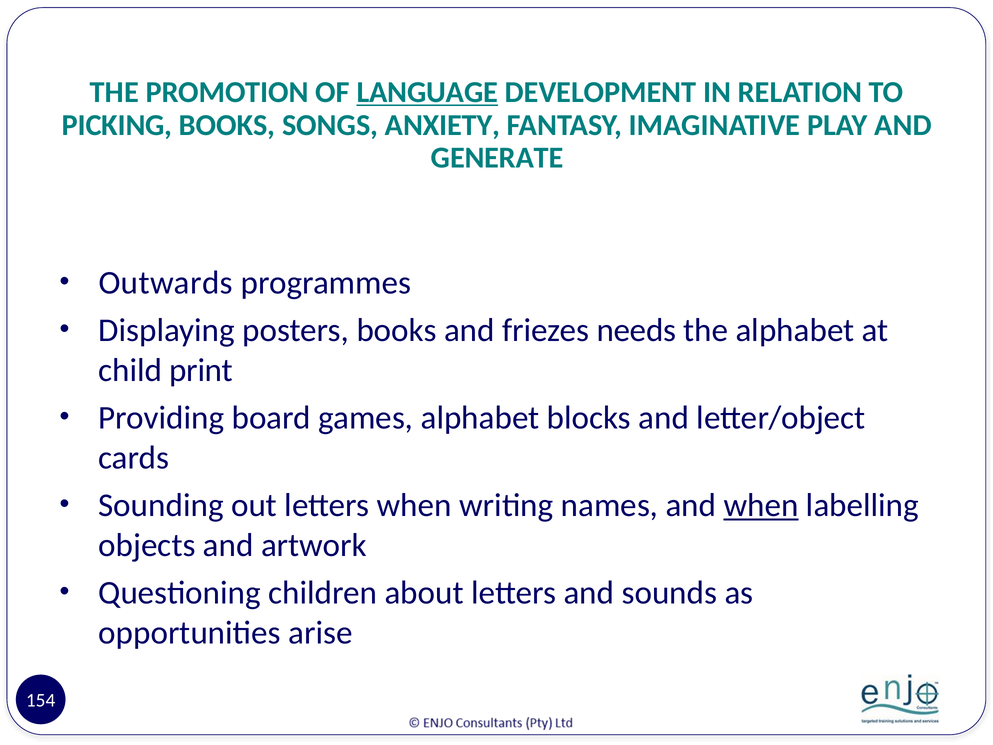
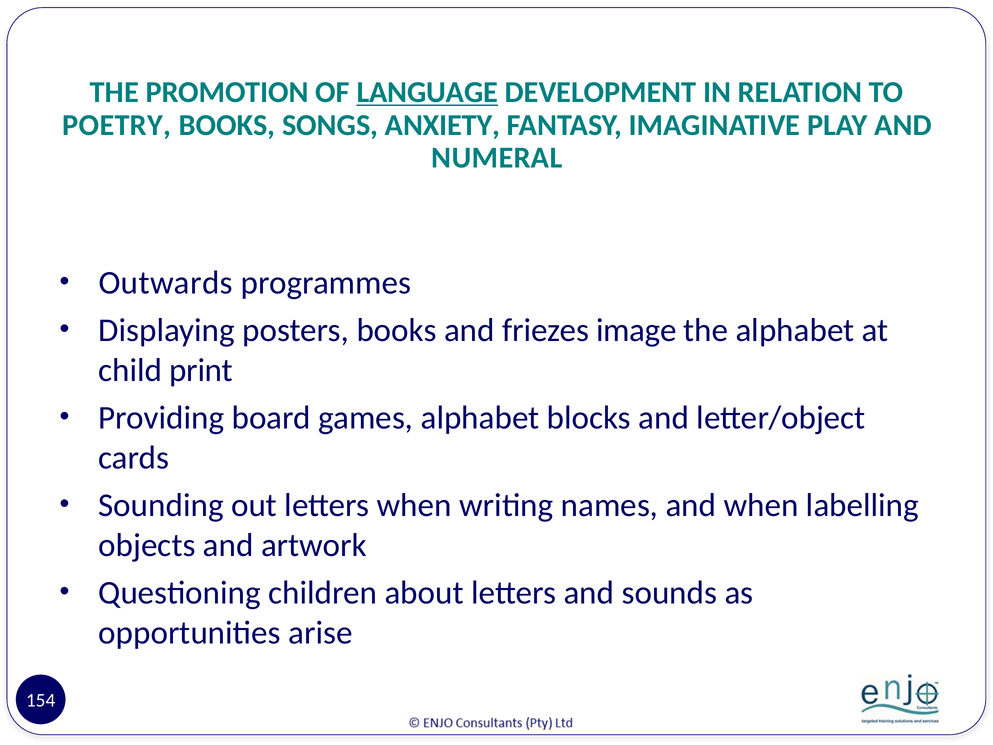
PICKING: PICKING -> POETRY (117, 125)
GENERATE: GENERATE -> NUMERAL (497, 158)
needs: needs -> image (636, 330)
when underline: present -> none (761, 505)
